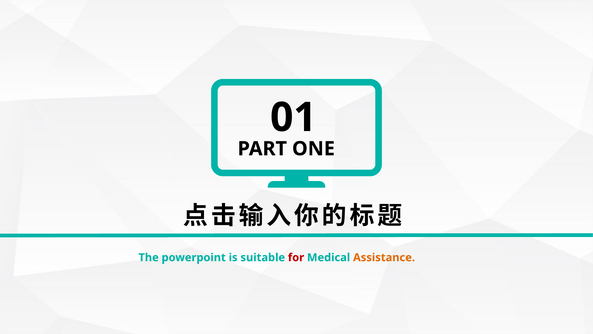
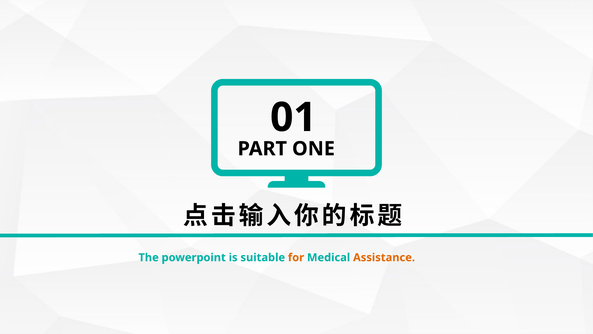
for colour: red -> orange (296, 257)
